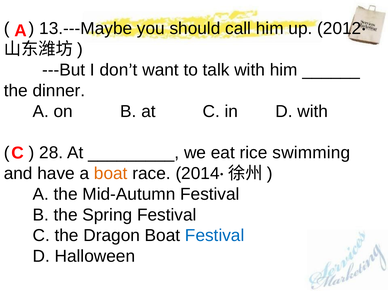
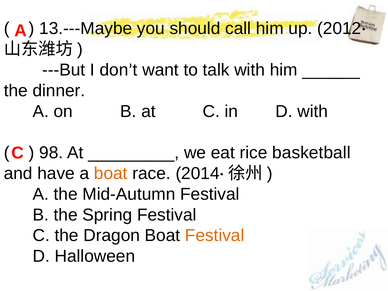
28: 28 -> 98 (51, 153)
swimming: swimming -> basketball (311, 153)
Festival colour: blue -> orange (215, 236)
